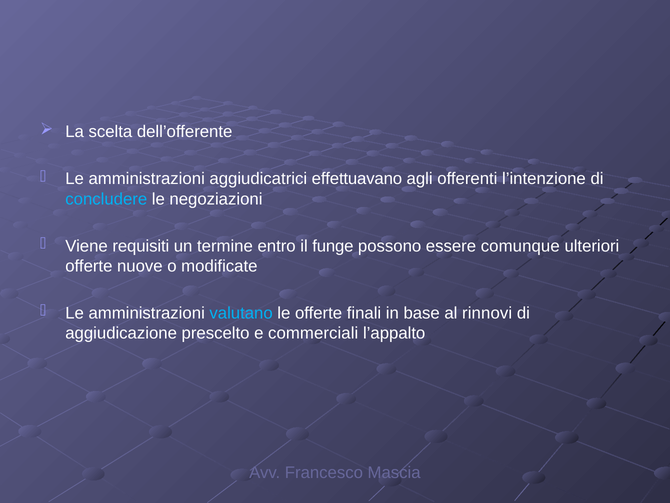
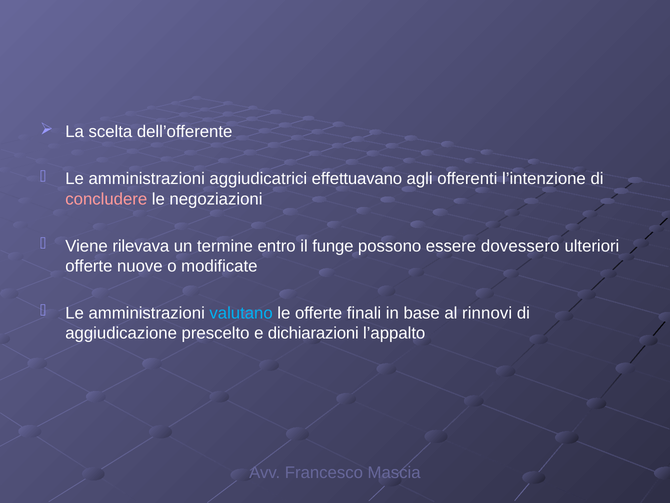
concludere colour: light blue -> pink (106, 199)
requisiti: requisiti -> rilevava (141, 246)
comunque: comunque -> dovessero (520, 246)
commerciali: commerciali -> dichiarazioni (313, 333)
